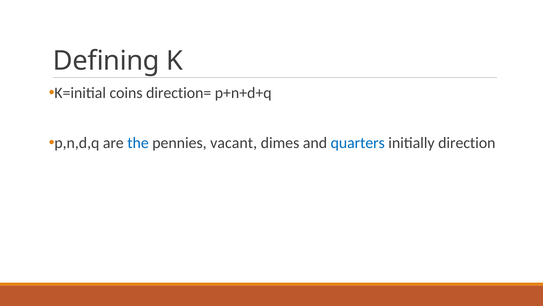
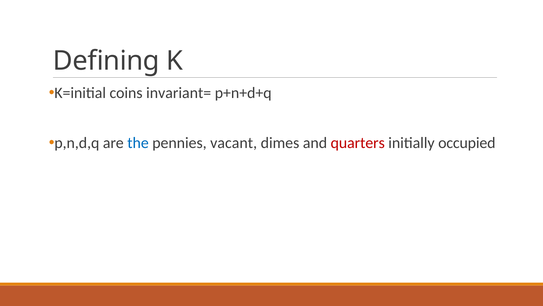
direction=: direction= -> invariant= (179, 93)
quarters colour: blue -> red (358, 143)
direction: direction -> occupied (467, 143)
